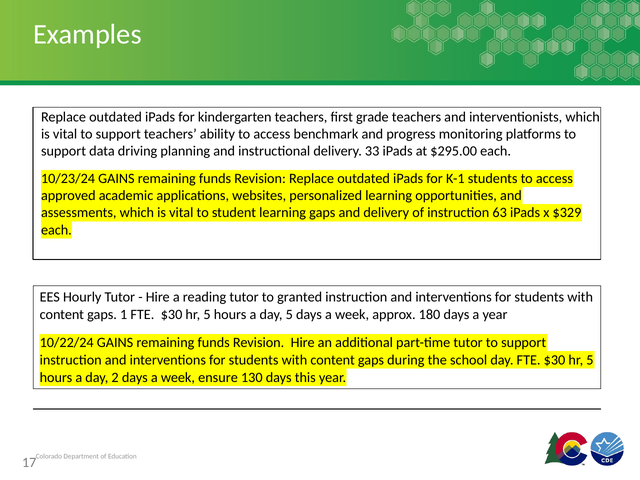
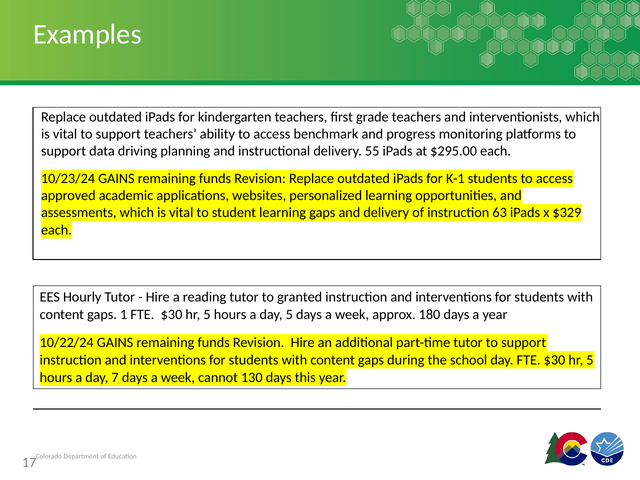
33: 33 -> 55 (372, 151)
2: 2 -> 7 (115, 377)
ensure: ensure -> cannot (218, 377)
